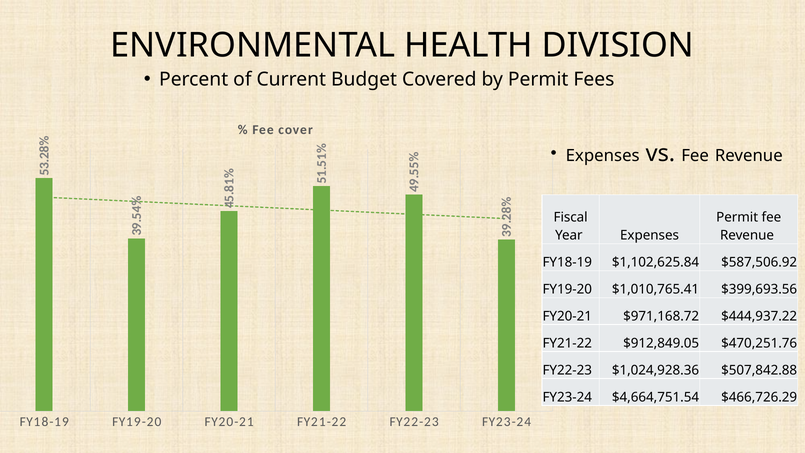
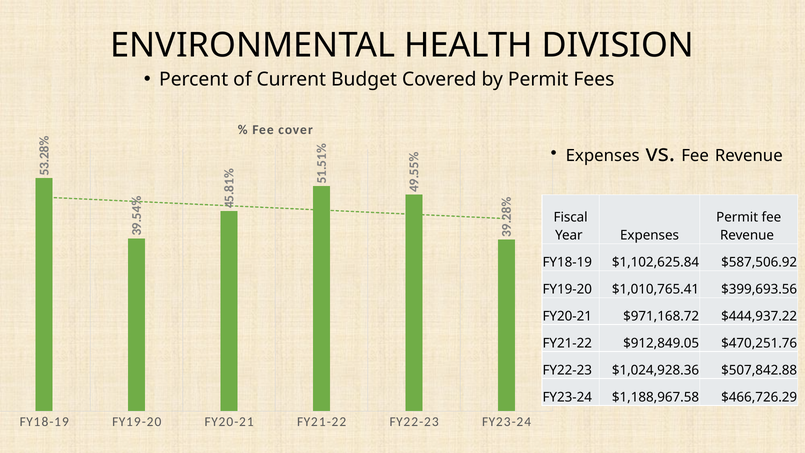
$4,664,751.54: $4,664,751.54 -> $1,188,967.58 (656, 397)
